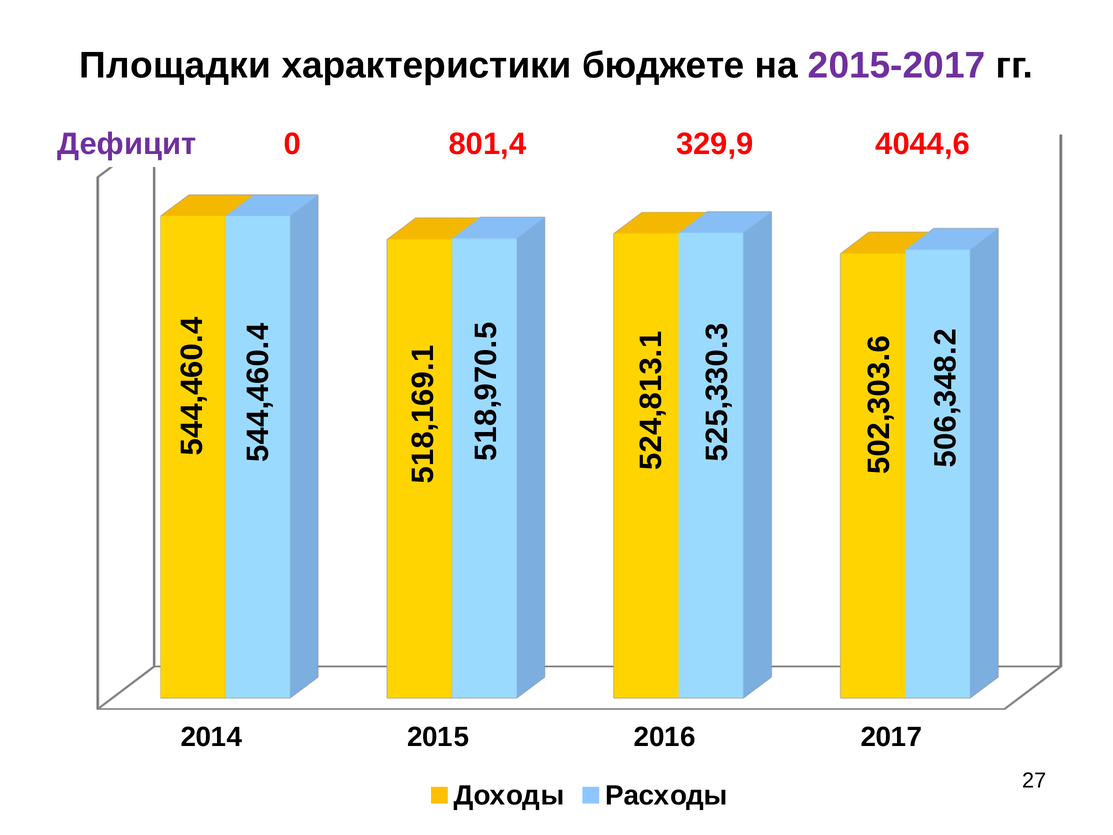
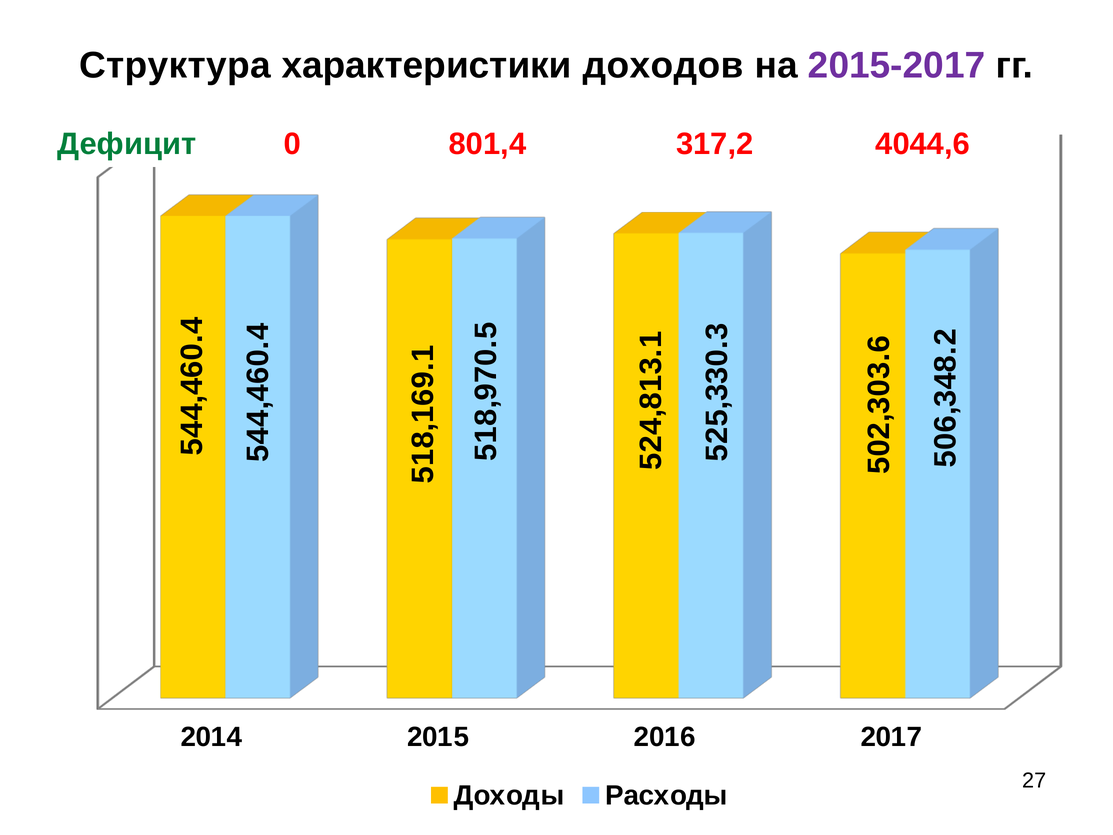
Площадки: Площадки -> Структура (175, 66)
бюджете: бюджете -> доходов (663, 66)
Дефицит colour: purple -> green (127, 144)
329,9: 329,9 -> 317,2 (715, 144)
